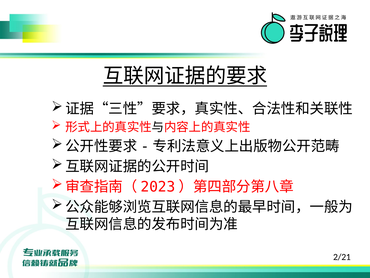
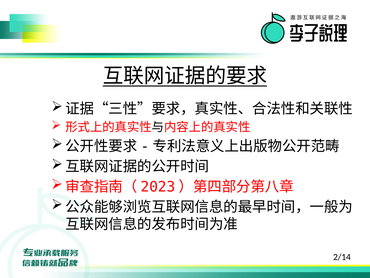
2/21: 2/21 -> 2/14 (342, 257)
